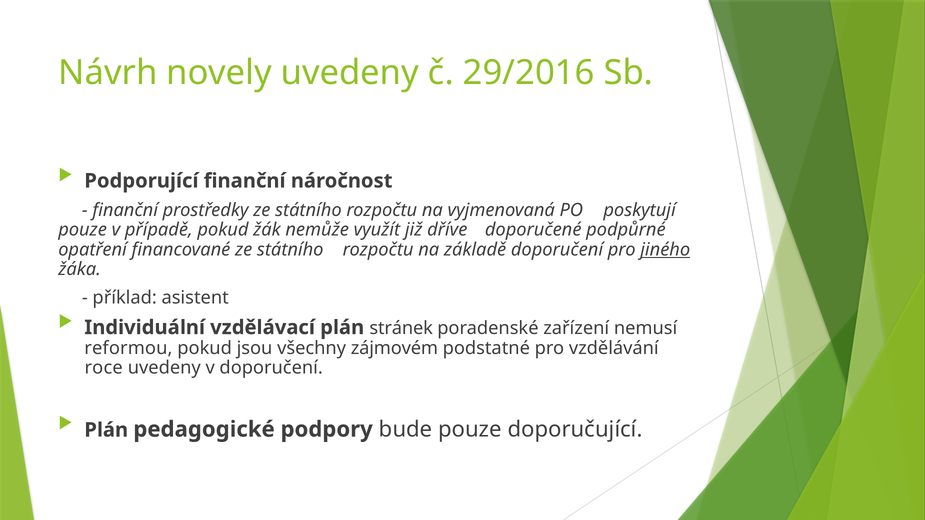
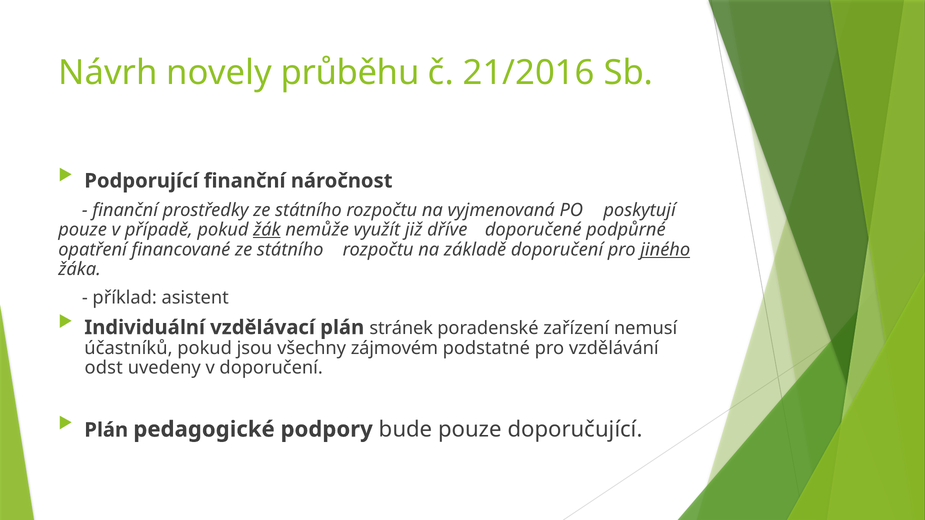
novely uvedeny: uvedeny -> průběhu (350, 73)
29/2016: 29/2016 -> 21/2016 (529, 73)
žák underline: none -> present (267, 230)
reformou: reformou -> účastníků (128, 348)
roce: roce -> odst (104, 368)
